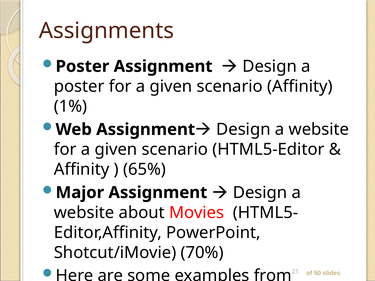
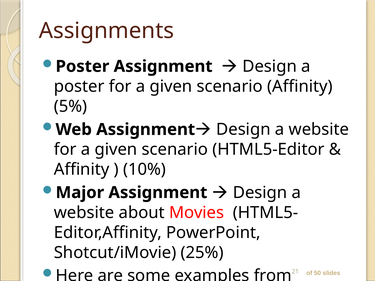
1%: 1% -> 5% (71, 106)
65%: 65% -> 10% (145, 170)
70%: 70% -> 25% (202, 253)
